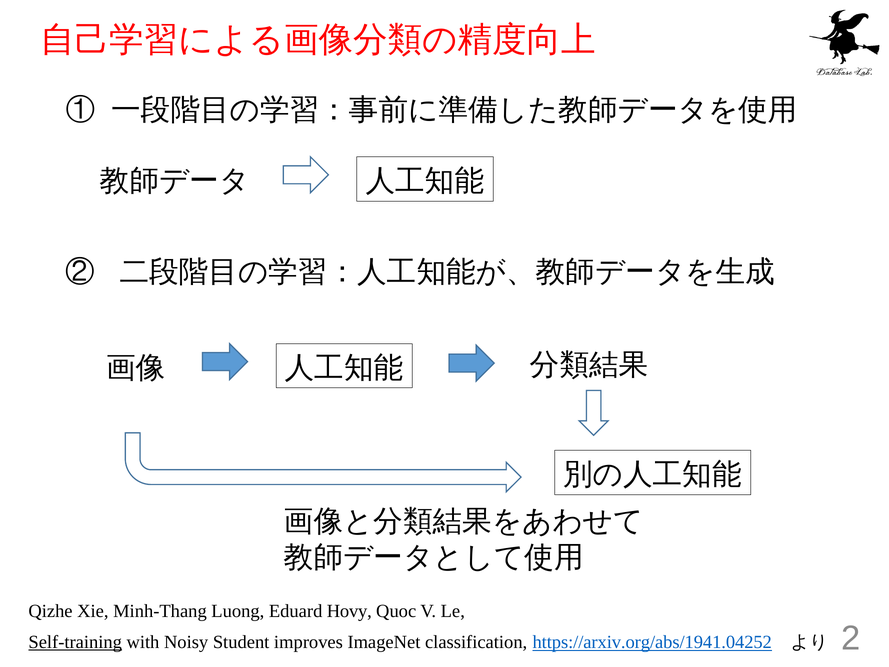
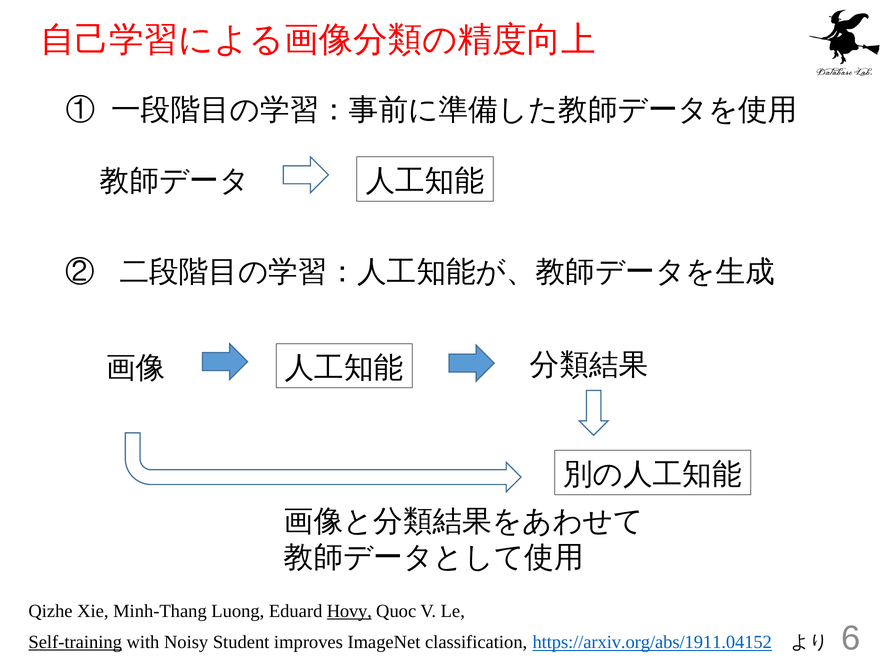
Hovy underline: none -> present (349, 611)
https://arxiv.org/abs/1941.04252: https://arxiv.org/abs/1941.04252 -> https://arxiv.org/abs/1911.04152 (652, 642)
2: 2 -> 6 (851, 638)
